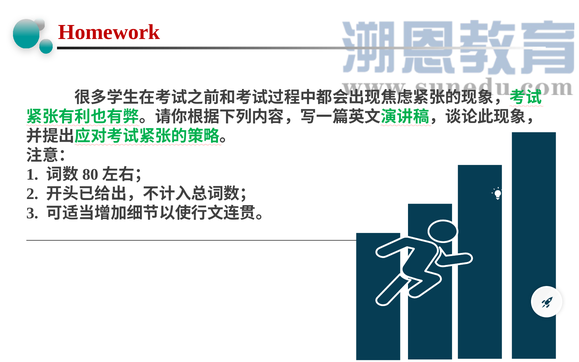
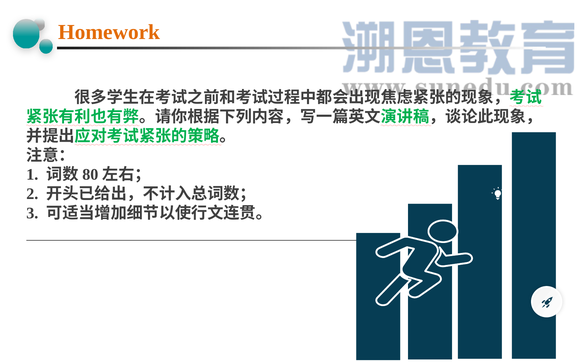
Homework colour: red -> orange (109, 32)
